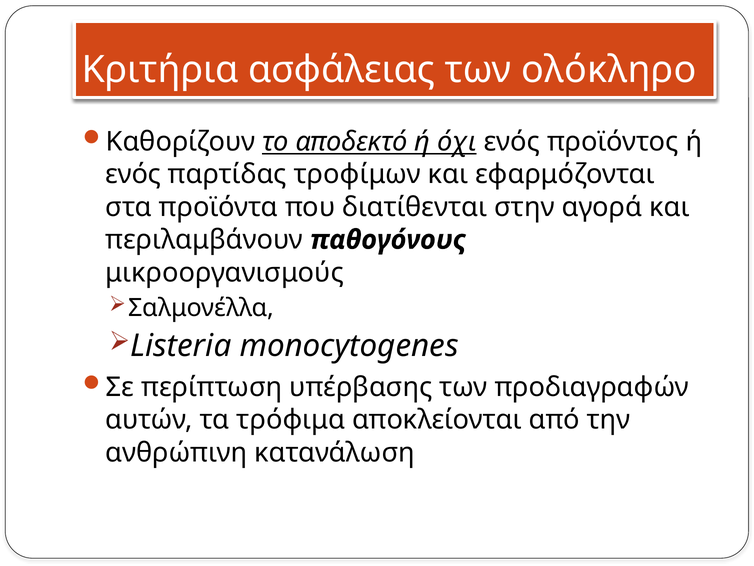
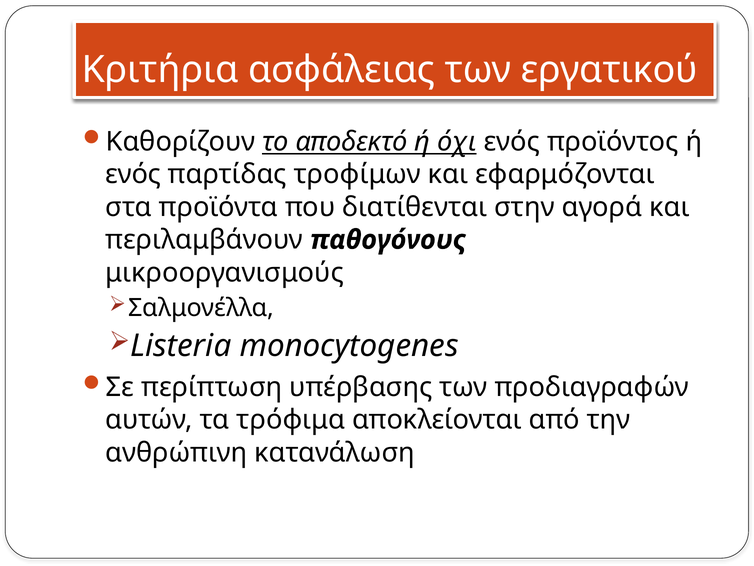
ολόκληρο: ολόκληρο -> εργατικού (609, 70)
